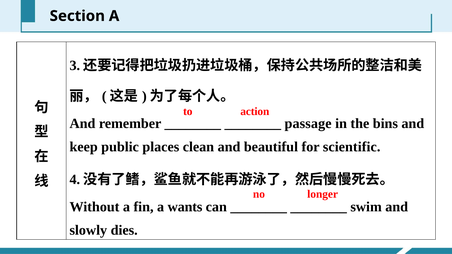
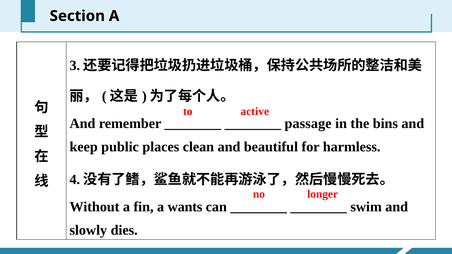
action: action -> active (255, 111)
scientific: scientific -> harmless (352, 147)
